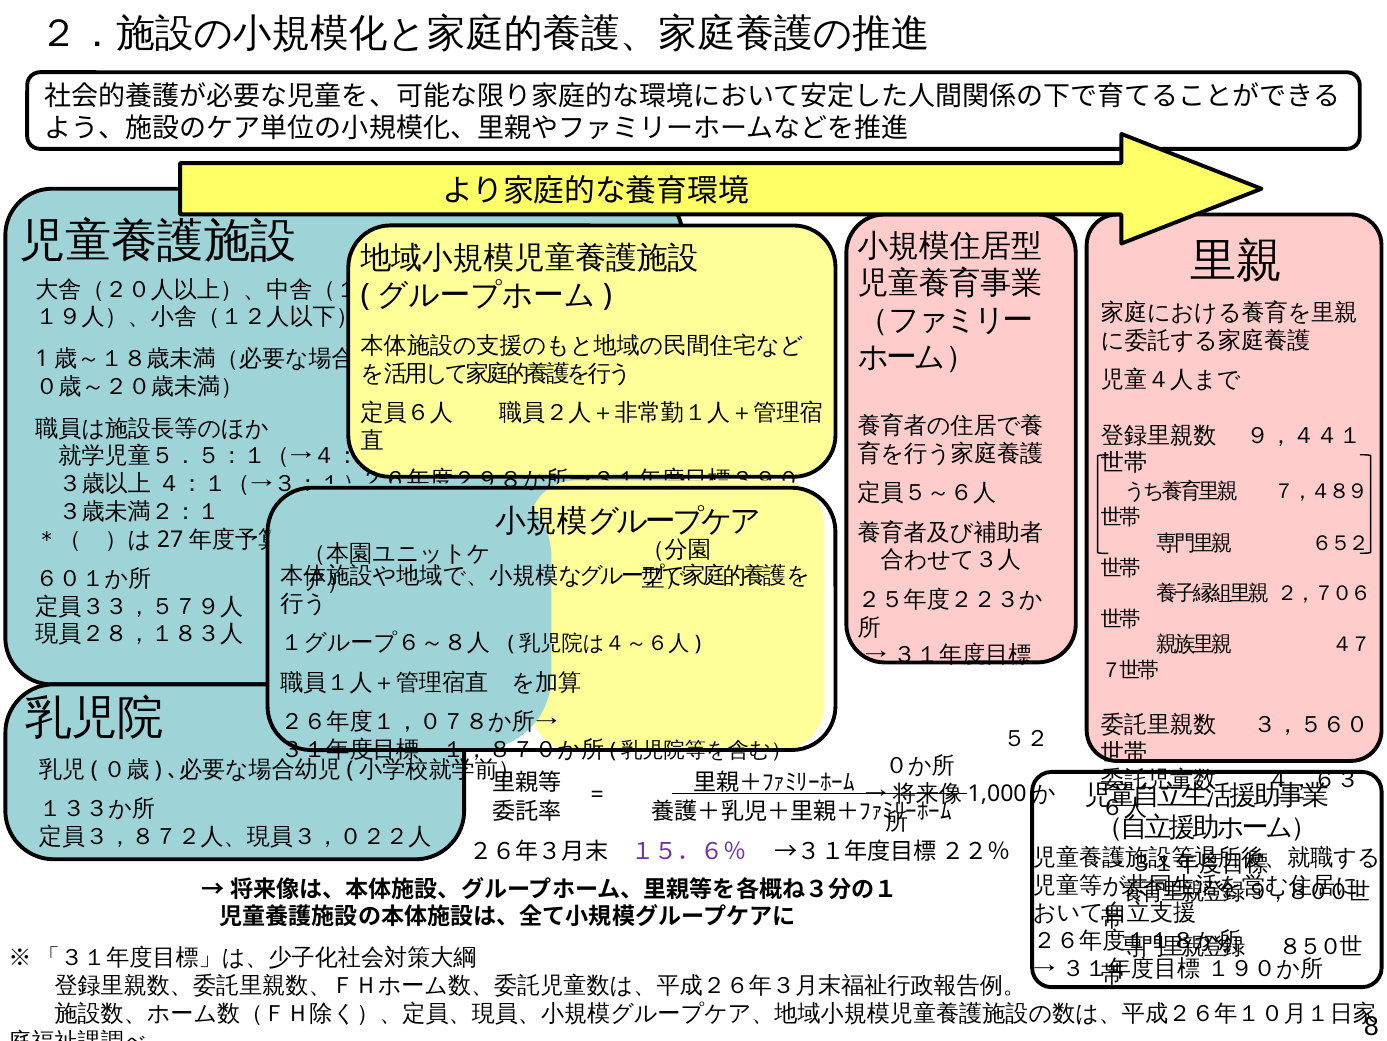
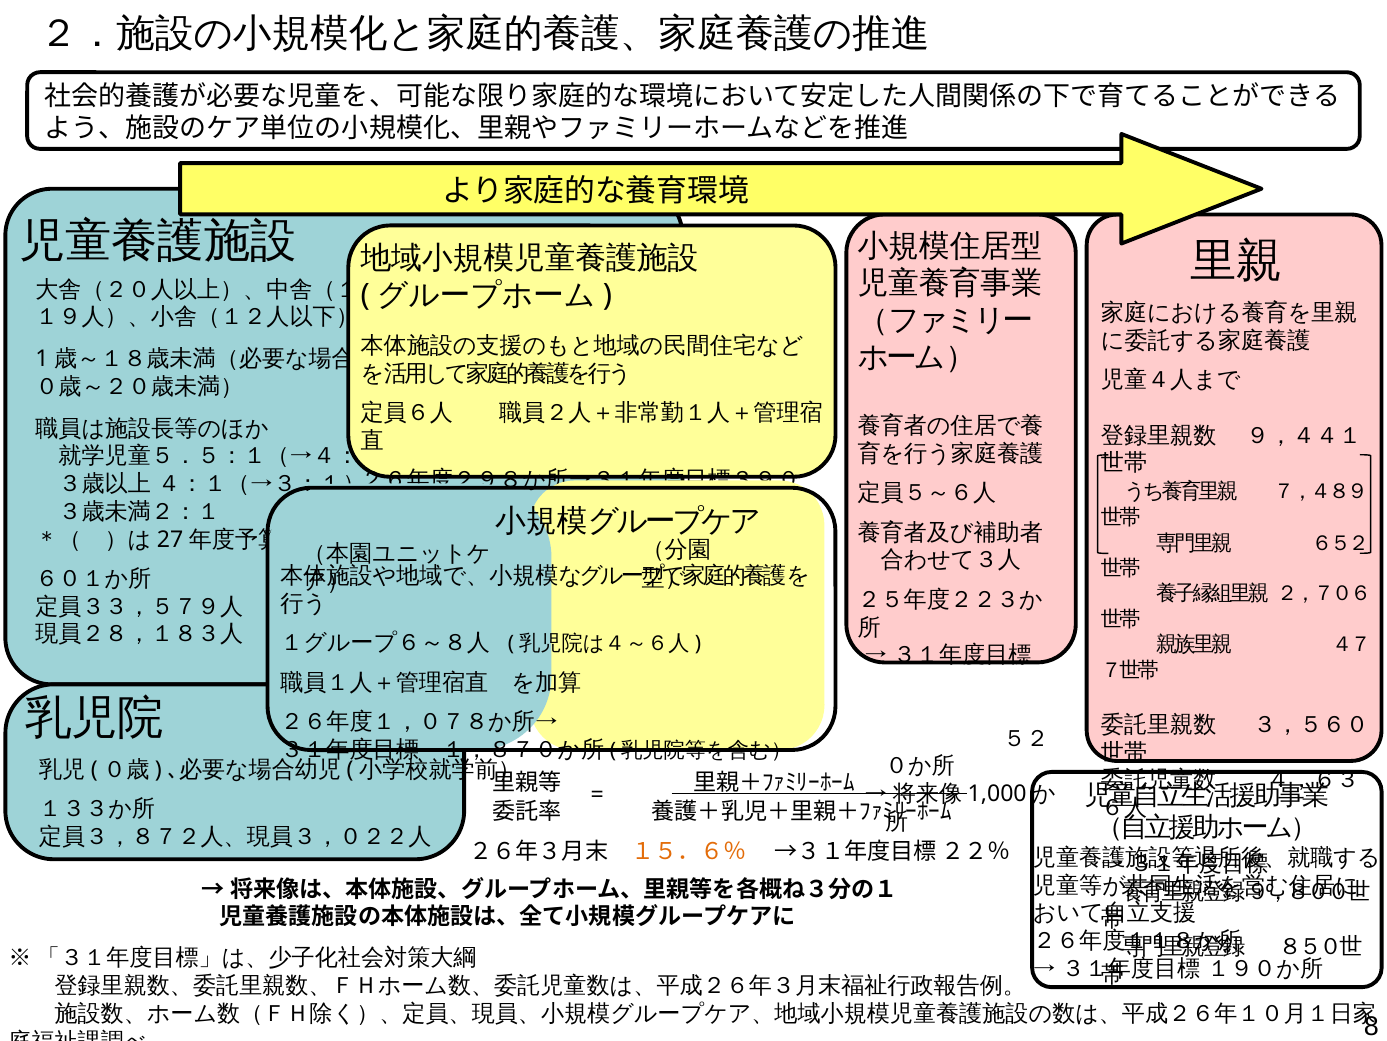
１５．６％ colour: purple -> orange (689, 851)
